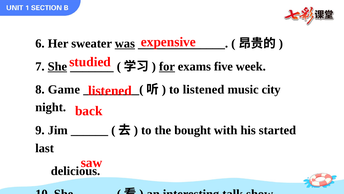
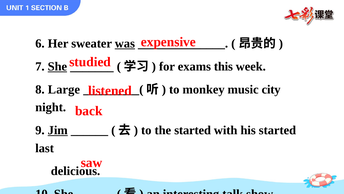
for underline: present -> none (167, 66)
five: five -> this (223, 66)
Game: Game -> Large (64, 89)
to listened: listened -> monkey (204, 89)
Jim underline: none -> present (58, 130)
the bought: bought -> started (193, 130)
